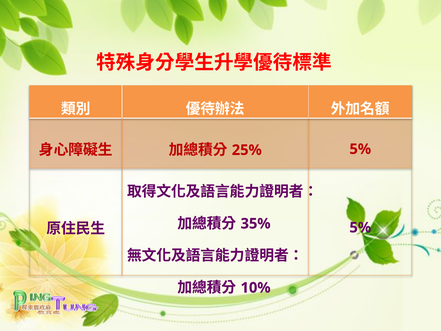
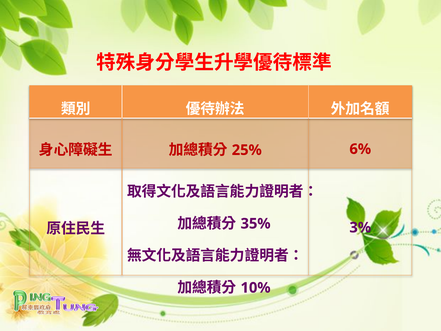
5%: 5% -> 6% (360, 149)
5%: 5% -> 3% (360, 227)
